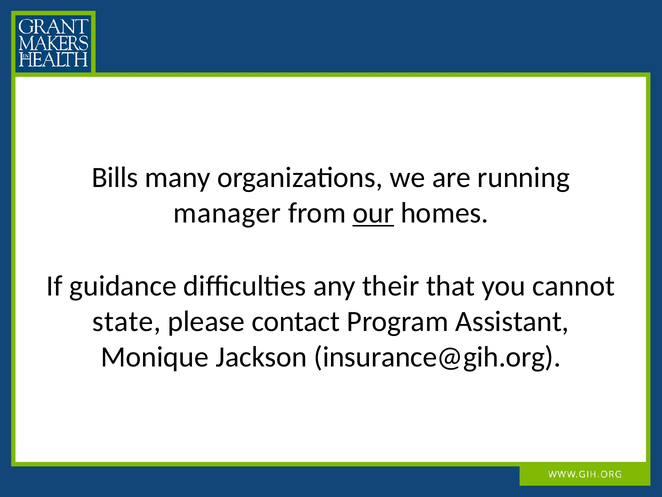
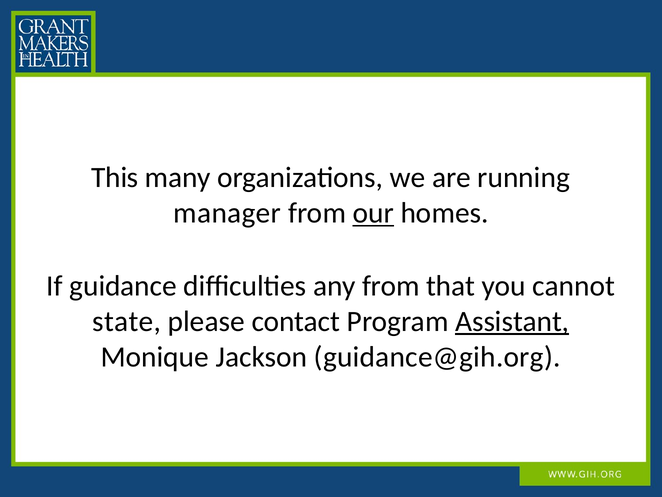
Bills: Bills -> This (115, 178)
any their: their -> from (391, 286)
Assistant underline: none -> present (512, 321)
insurance@gih.org: insurance@gih.org -> guidance@gih.org (437, 356)
